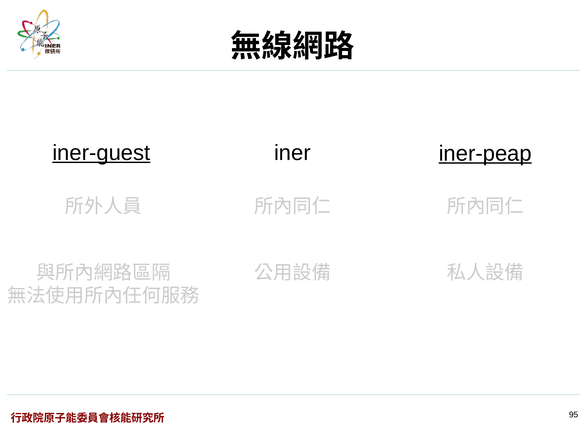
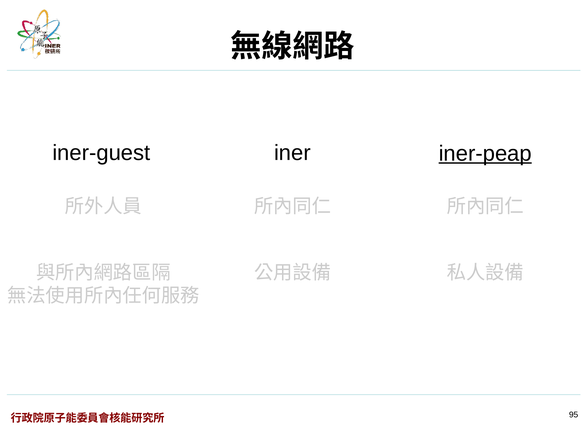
iner-guest underline: present -> none (101, 153)
